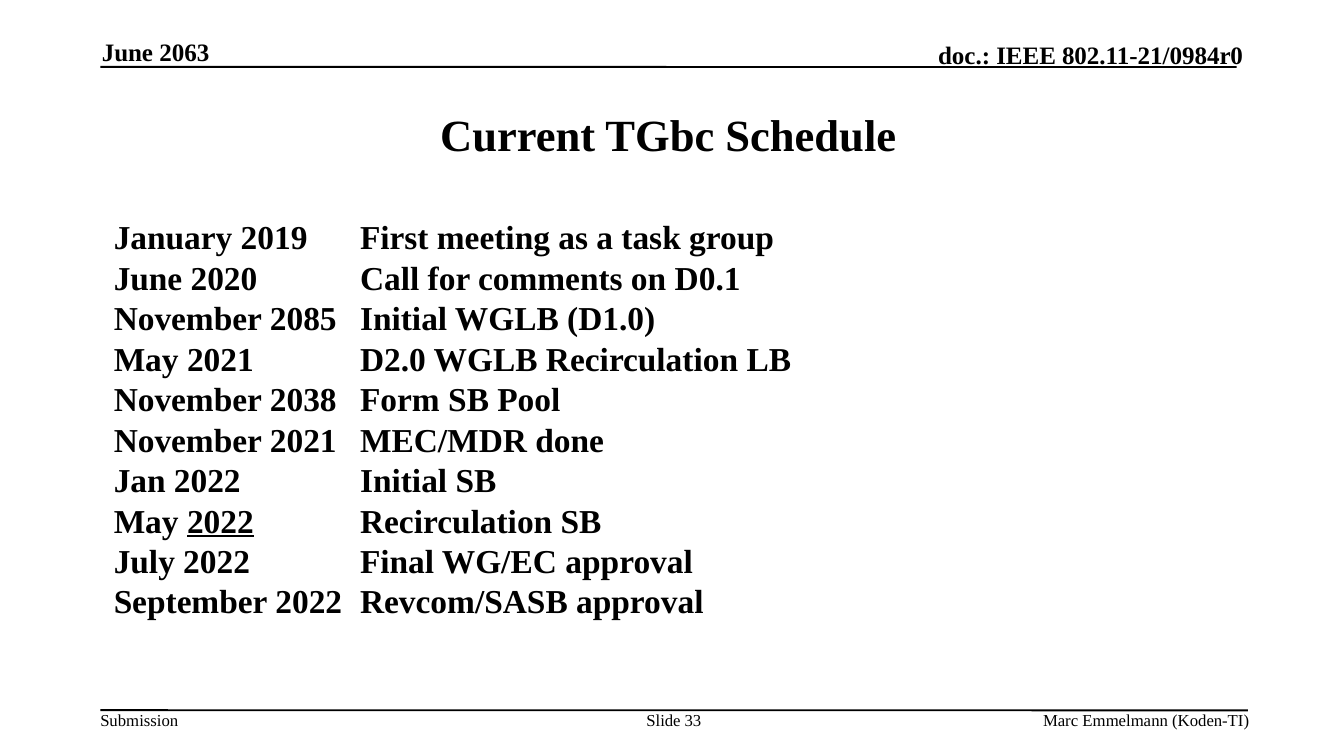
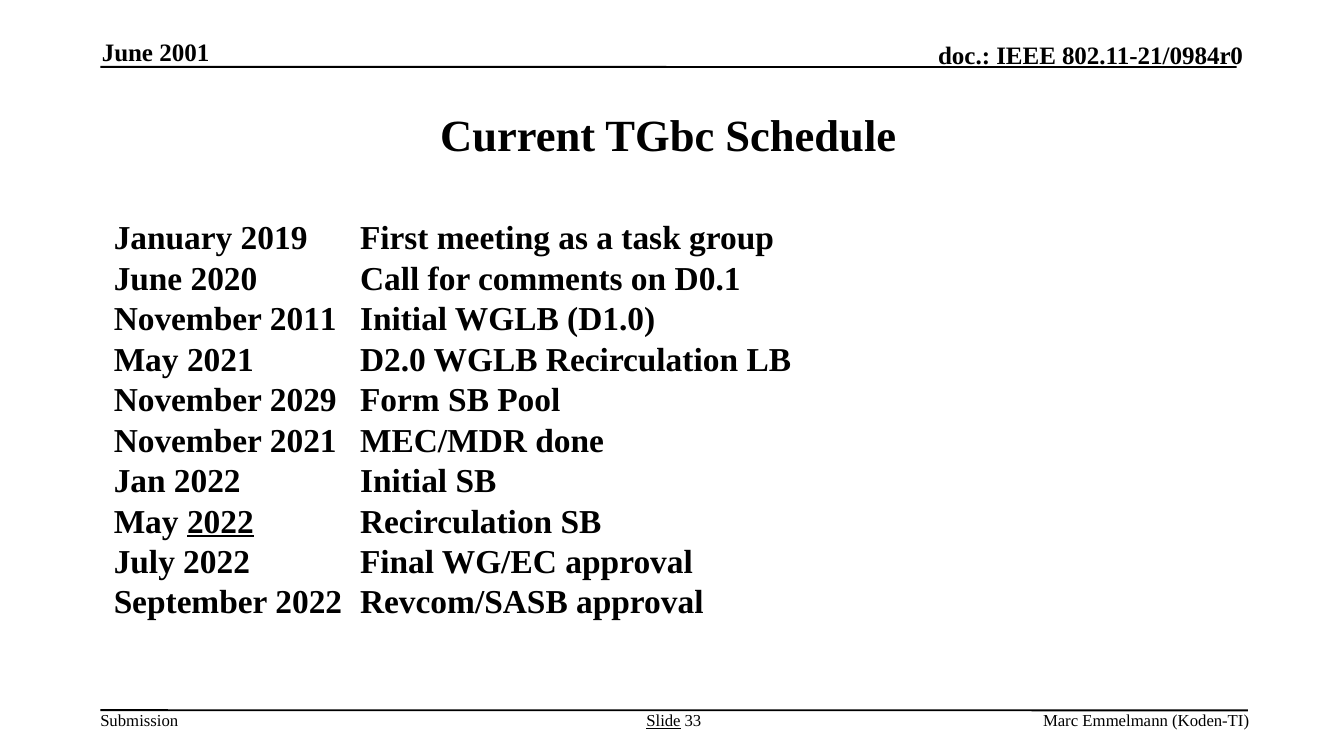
2063: 2063 -> 2001 (184, 53)
2085: 2085 -> 2011 (303, 320)
2038: 2038 -> 2029 (303, 401)
Slide underline: none -> present (663, 721)
